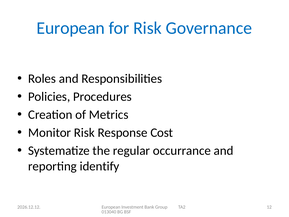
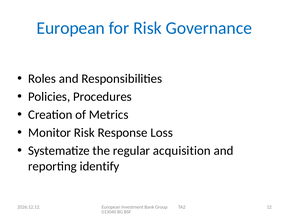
Cost: Cost -> Loss (162, 133)
occurrance: occurrance -> acquisition (182, 151)
